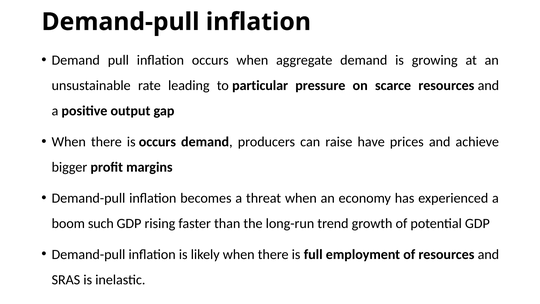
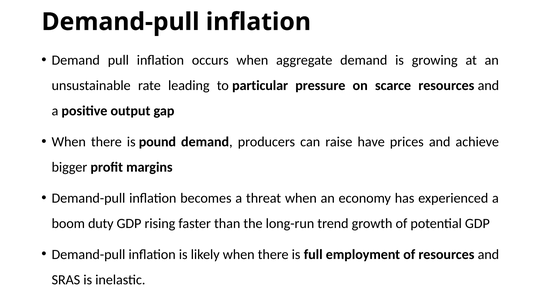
is occurs: occurs -> pound (157, 142)
such: such -> duty (101, 223)
